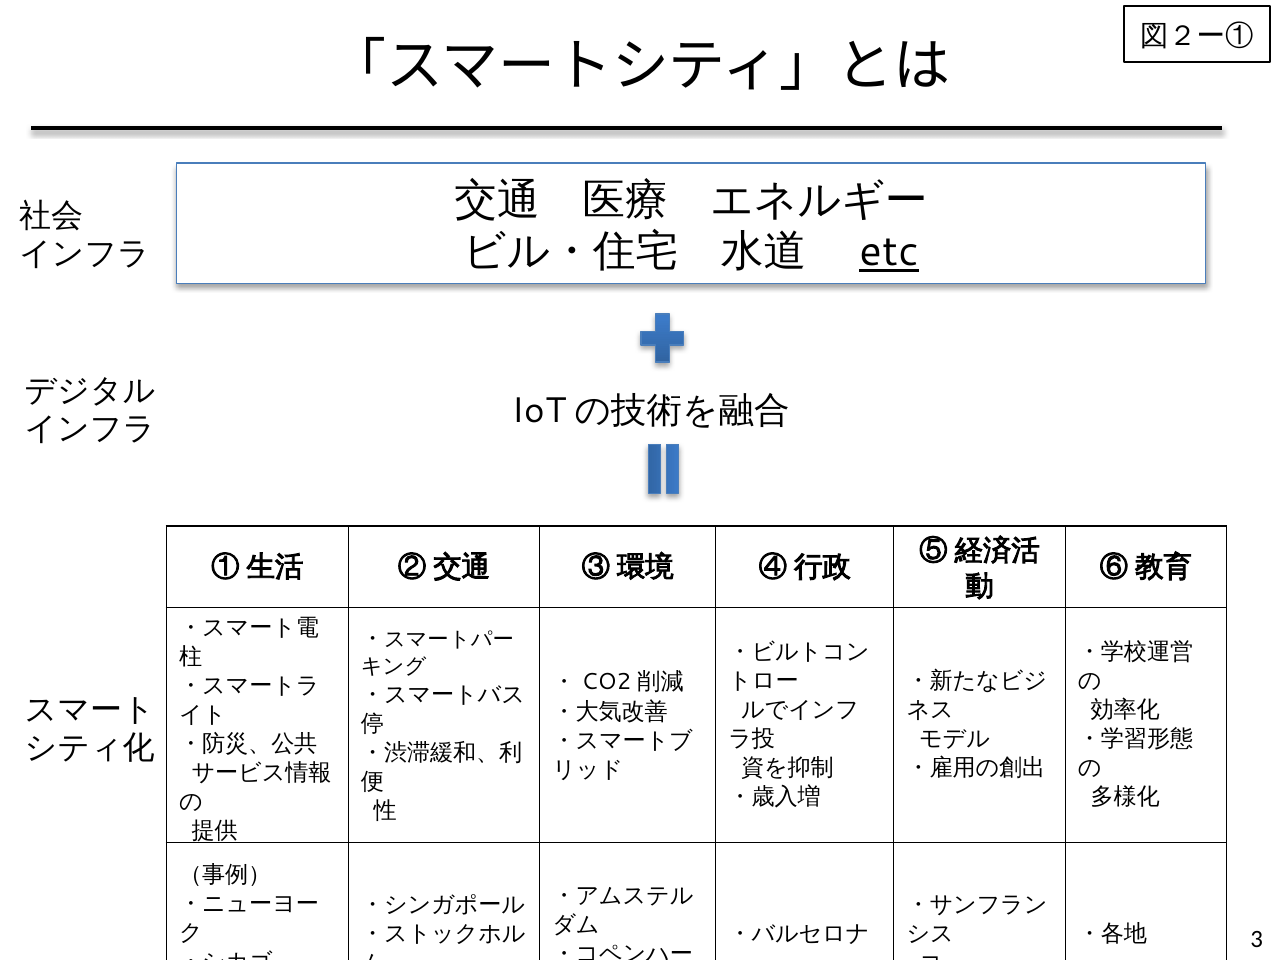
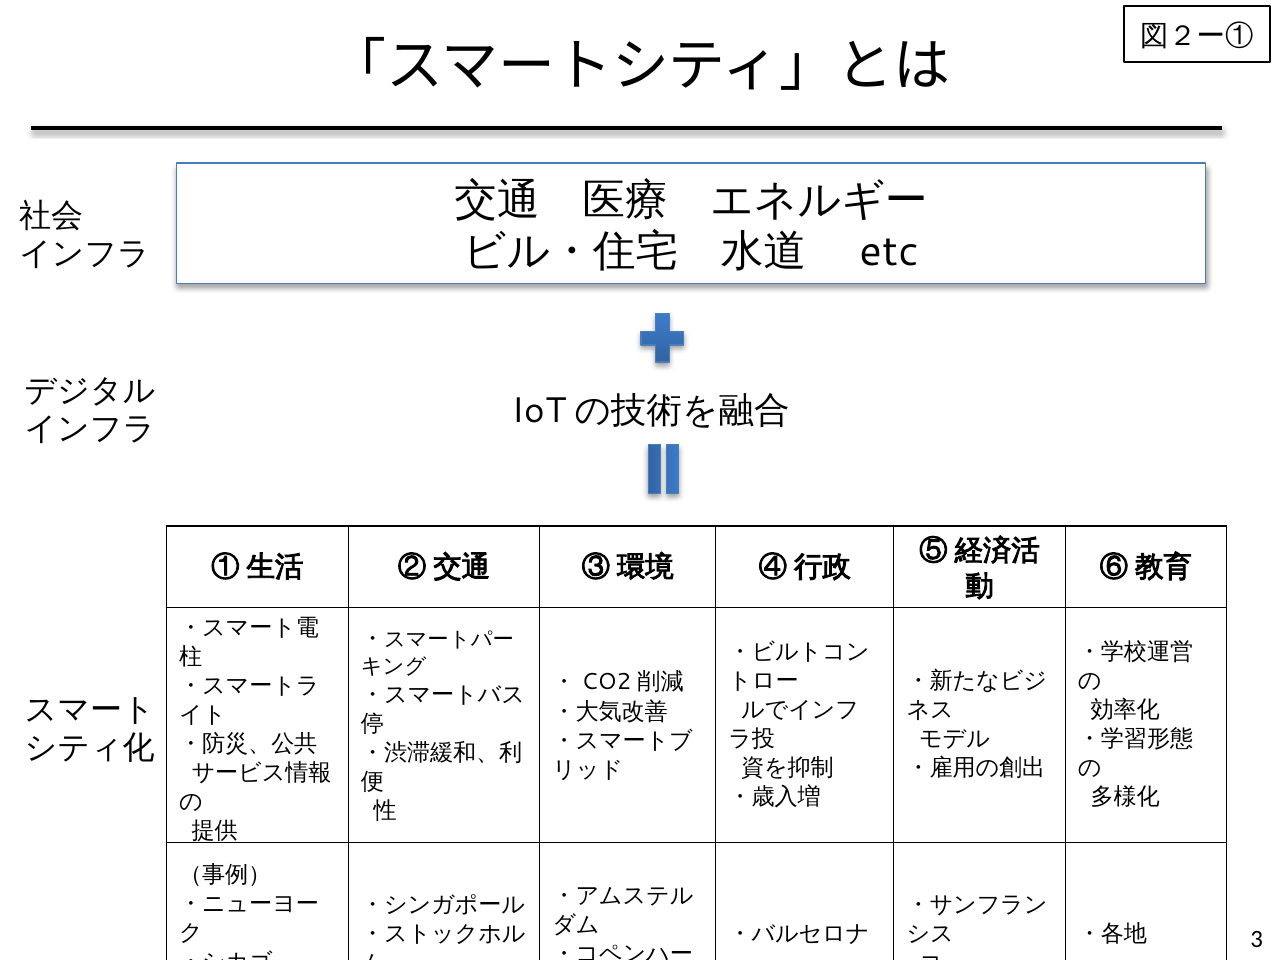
etc underline: present -> none (889, 252)
